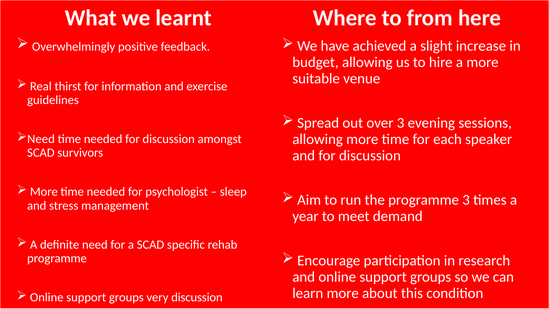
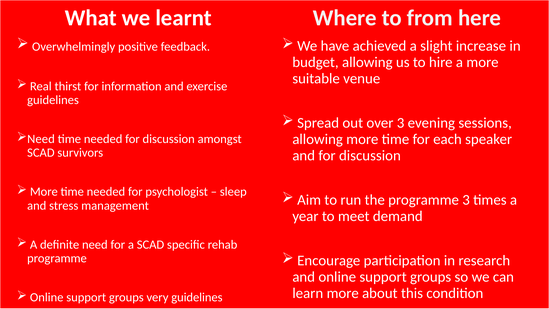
very discussion: discussion -> guidelines (197, 297)
